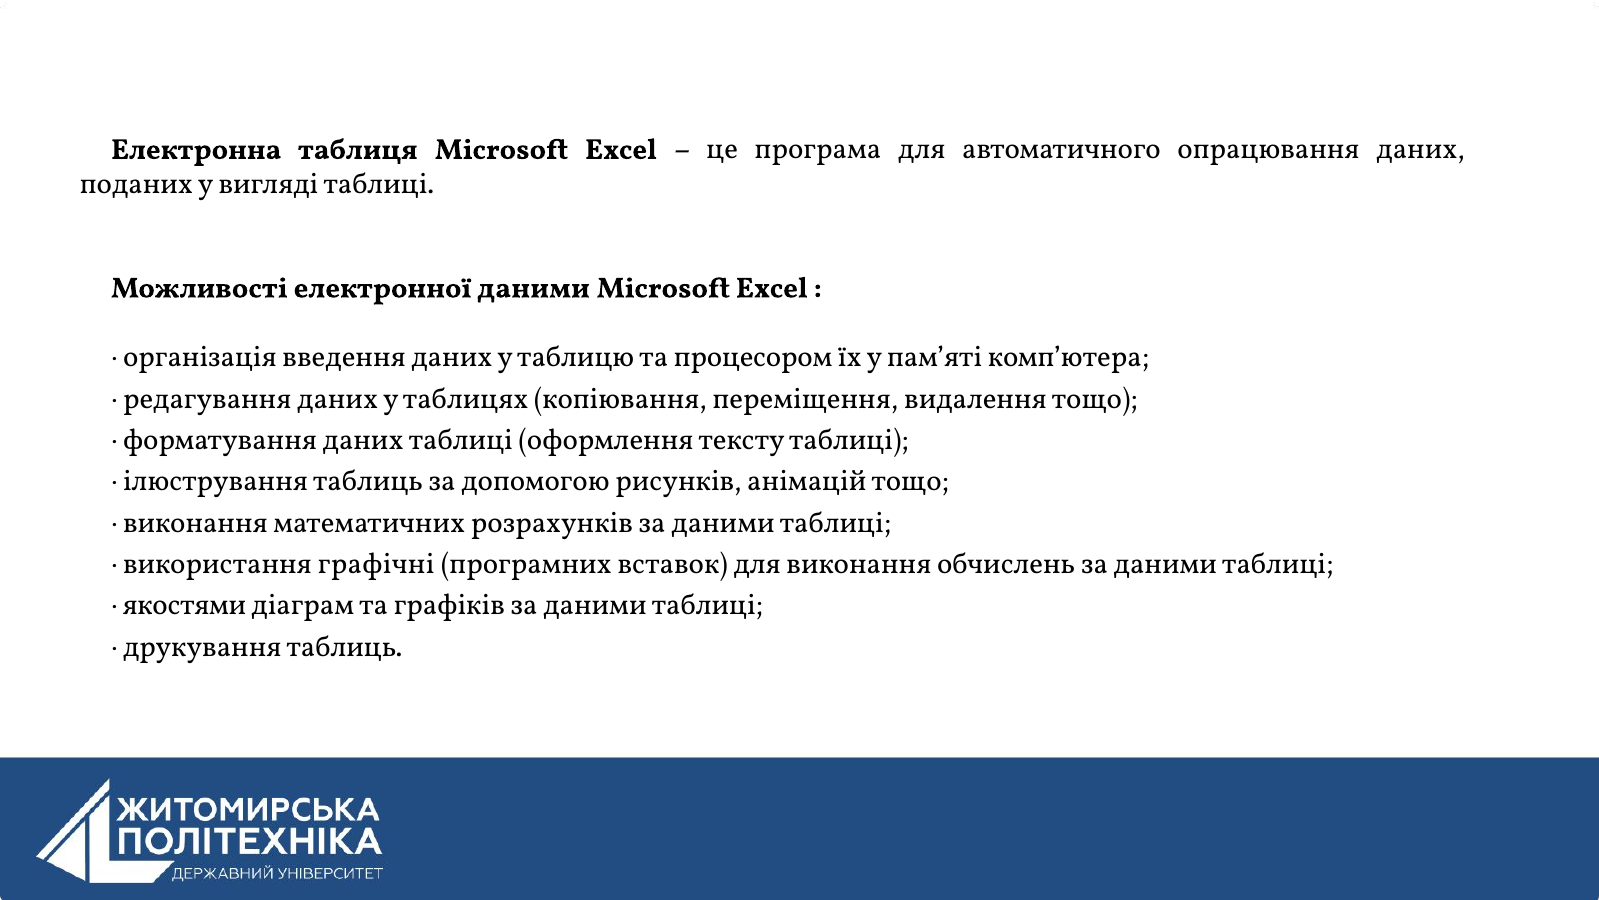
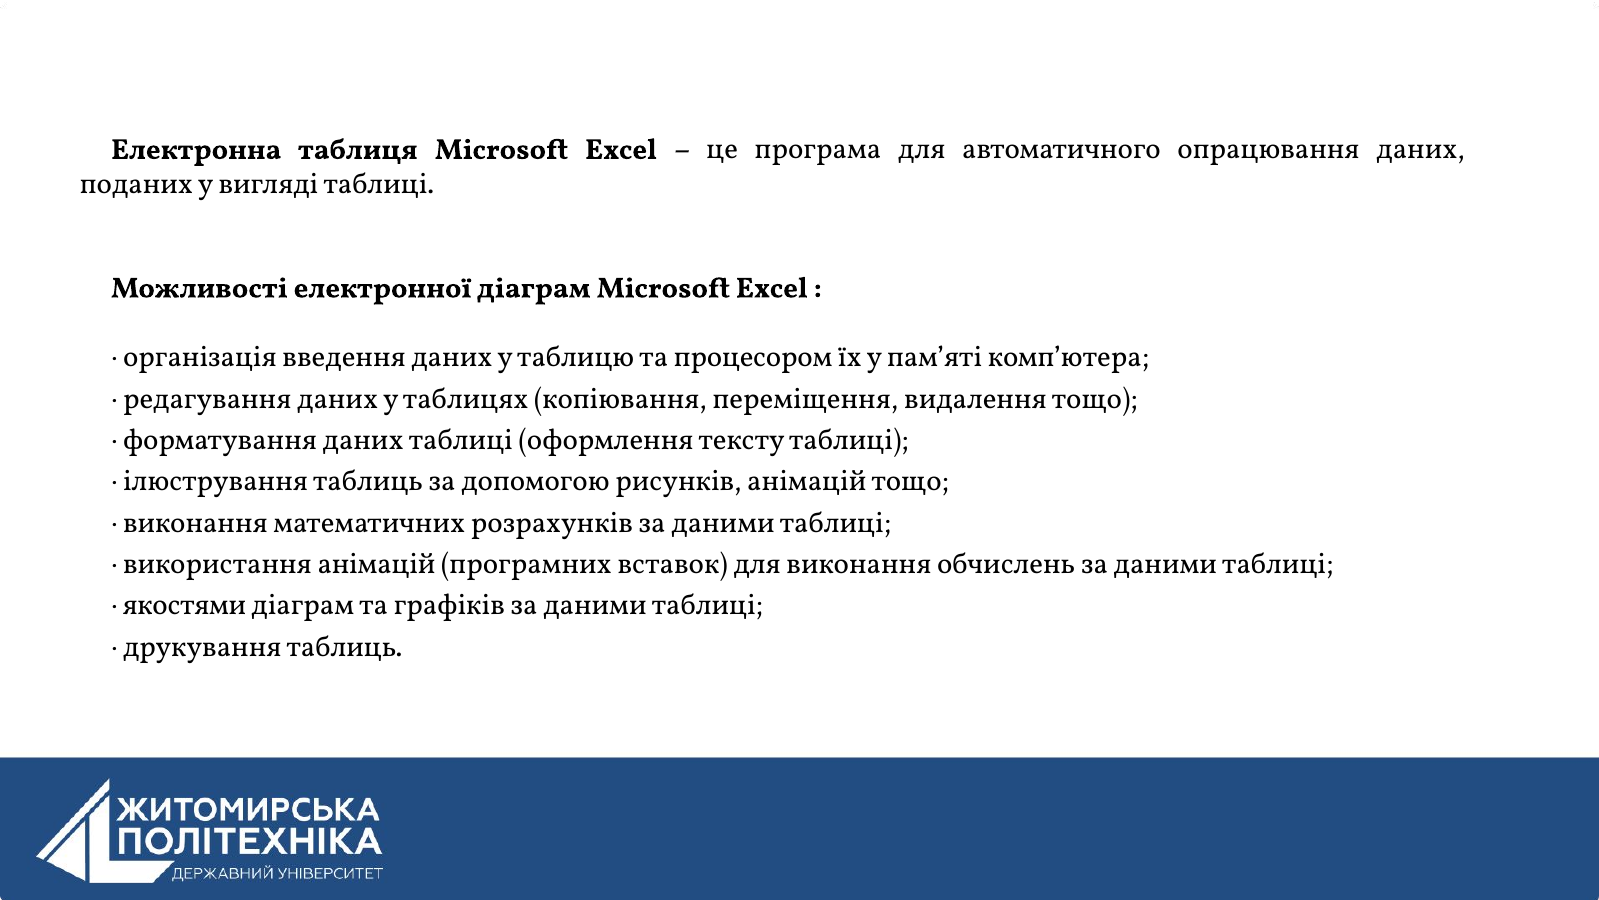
електронної даними: даними -> діаграм (534, 288)
використання графічні: графічні -> анімацій (376, 563)
